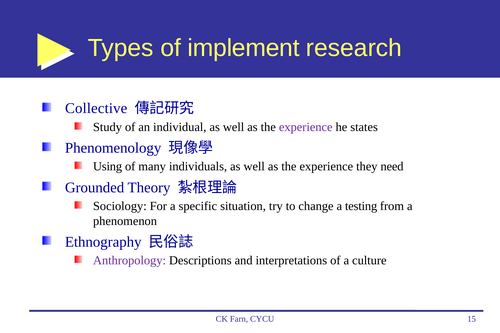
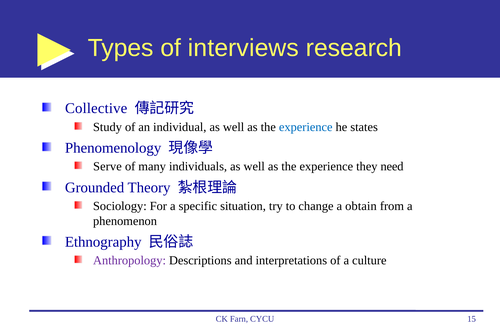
implement: implement -> interviews (243, 48)
experience colour: purple -> blue (306, 127)
Using: Using -> Serve (107, 167)
testing: testing -> obtain (361, 206)
